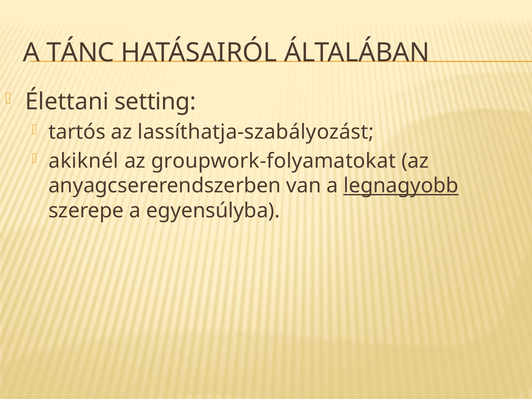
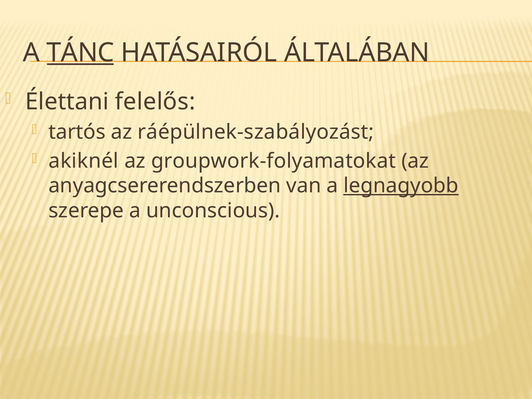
TÁNC underline: none -> present (80, 53)
setting: setting -> felelős (155, 102)
lassíthatja-szabályozást: lassíthatja-szabályozást -> ráépülnek-szabályozást (256, 132)
egyensúlyba: egyensúlyba -> unconscious (213, 211)
